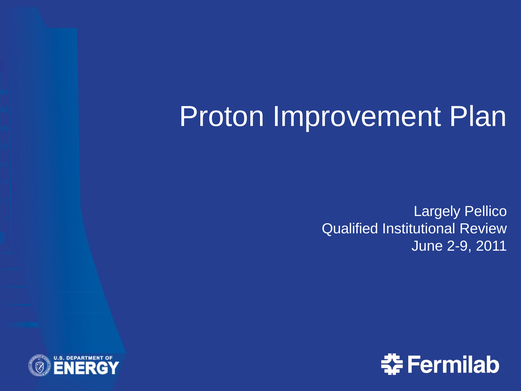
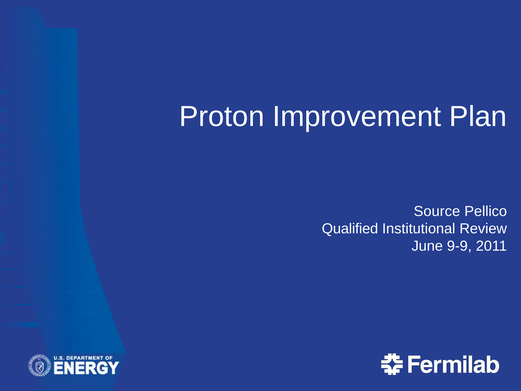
Largely: Largely -> Source (437, 211)
2-9: 2-9 -> 9-9 (459, 246)
